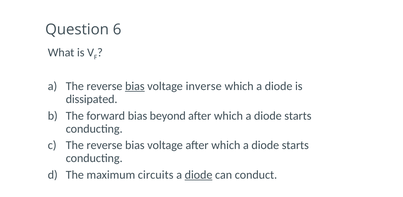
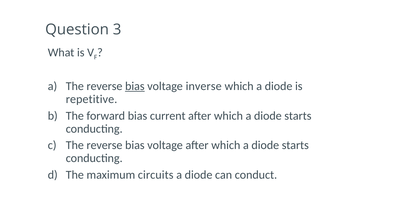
6: 6 -> 3 (117, 29)
dissipated: dissipated -> repetitive (92, 99)
beyond: beyond -> current (168, 116)
diode underline: present -> none (199, 175)
